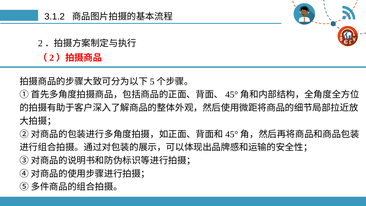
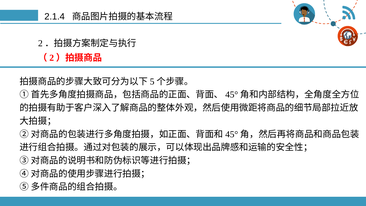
3.1.2: 3.1.2 -> 2.1.4 (55, 17)
